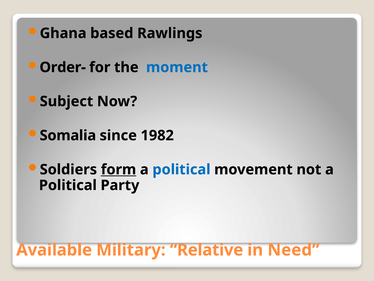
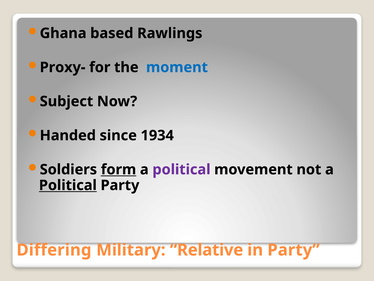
Order-: Order- -> Proxy- (63, 67)
Somalia: Somalia -> Handed (68, 135)
1982: 1982 -> 1934 (157, 135)
political colour: blue -> purple (181, 169)
Political underline: none -> present (68, 185)
Available: Available -> Differing (54, 250)
in Need: Need -> Party (294, 250)
